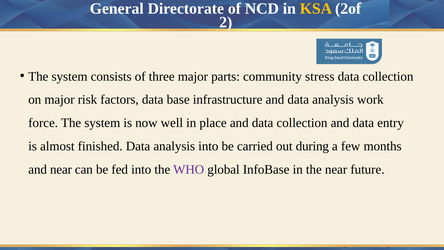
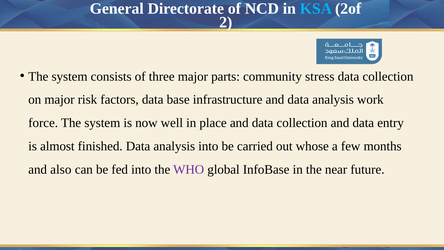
KSA colour: yellow -> light blue (316, 9)
during: during -> whose (312, 146)
and near: near -> also (61, 169)
